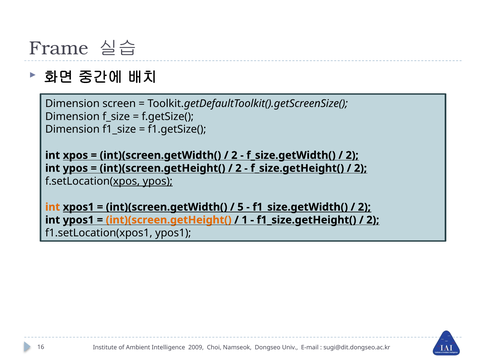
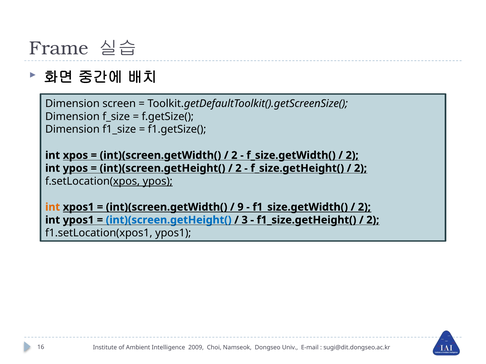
5: 5 -> 9 (240, 207)
int)(screen.getHeight( colour: orange -> blue (169, 220)
1: 1 -> 3 (245, 220)
